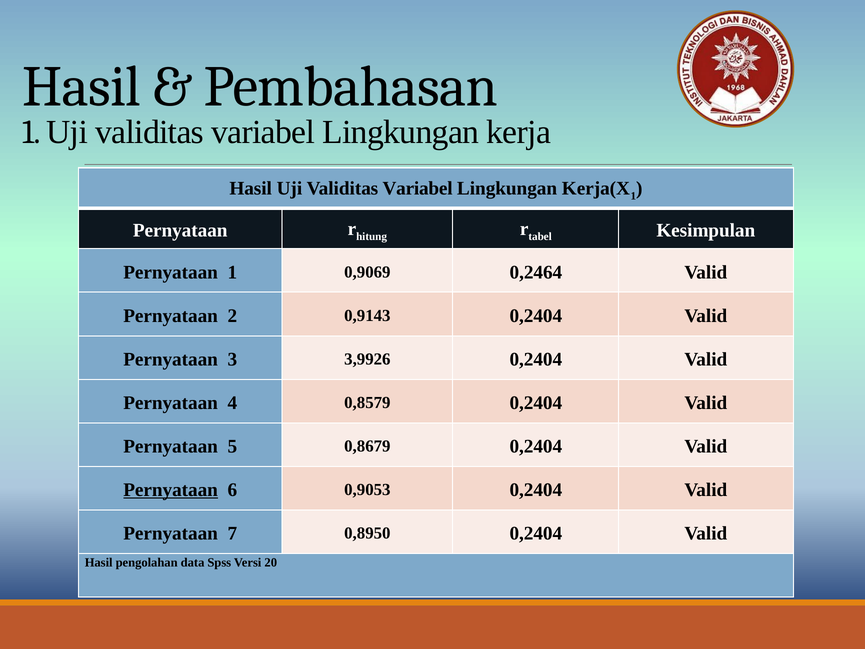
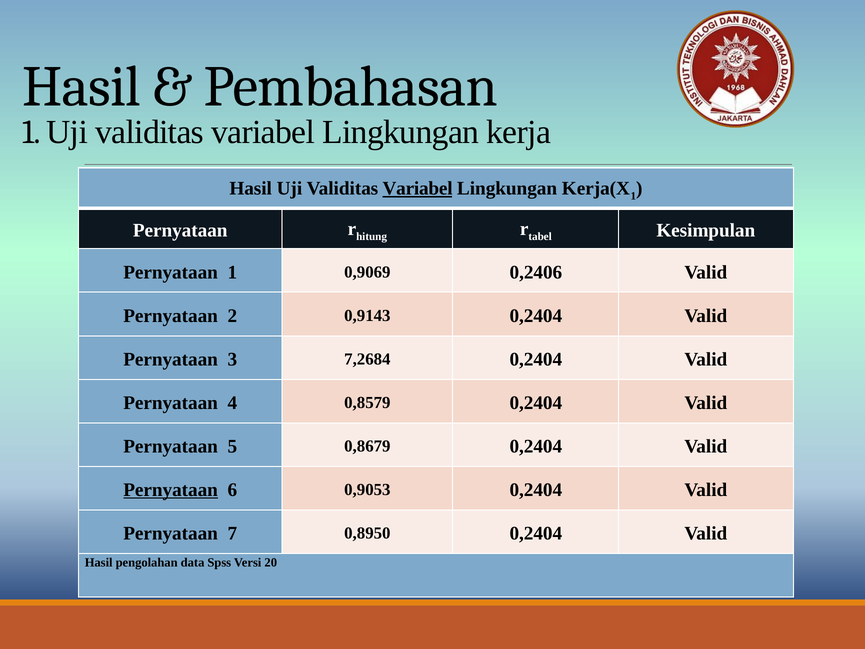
Variabel underline: none -> present (418, 188)
0,2464: 0,2464 -> 0,2406 (536, 272)
3,9926: 3,9926 -> 7,2684 (367, 359)
